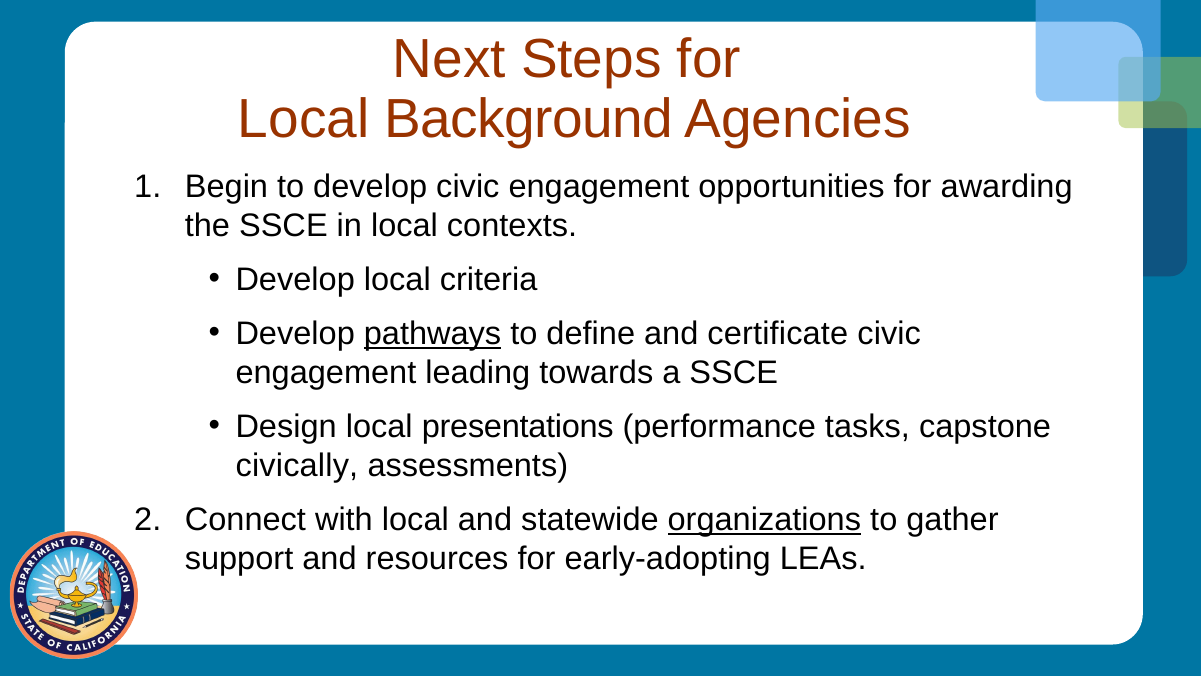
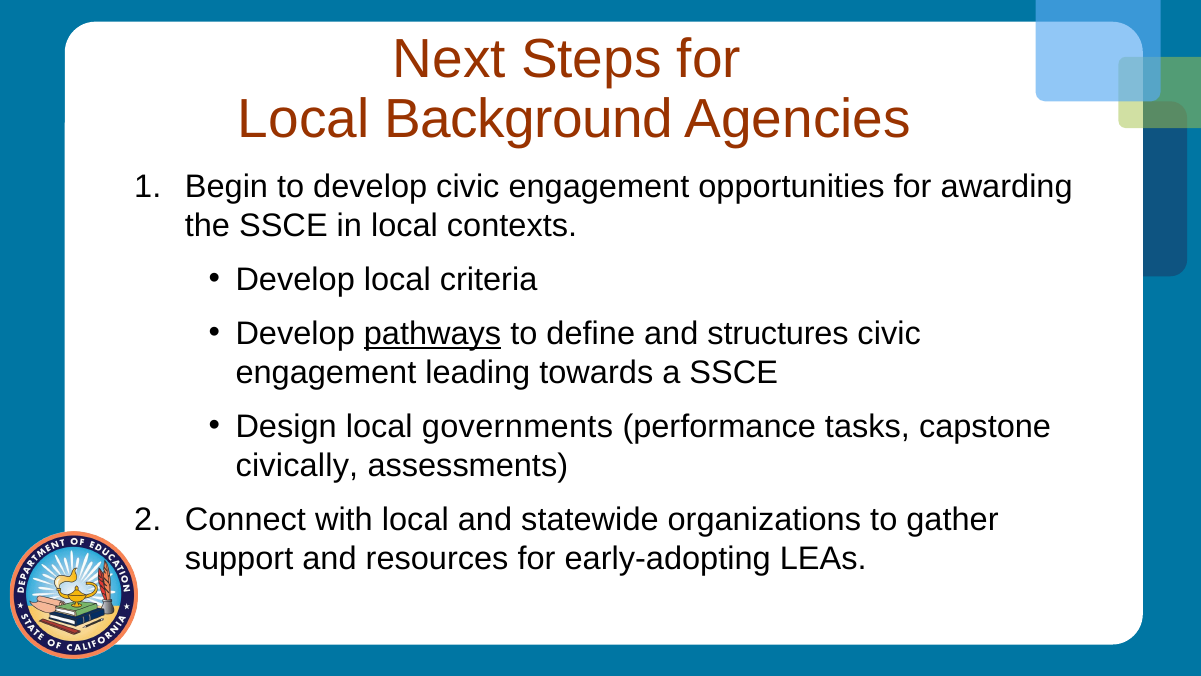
certificate: certificate -> structures (778, 333)
presentations: presentations -> governments (517, 426)
organizations underline: present -> none (764, 519)
